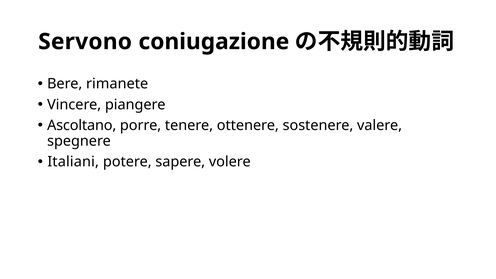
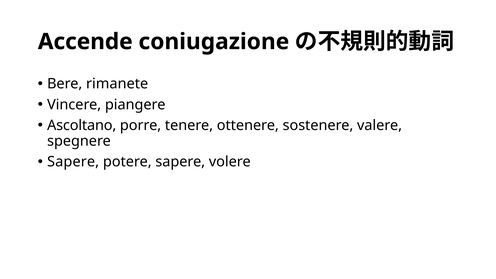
Servono: Servono -> Accende (85, 42)
Italiani: Italiani -> Sapere (73, 162)
